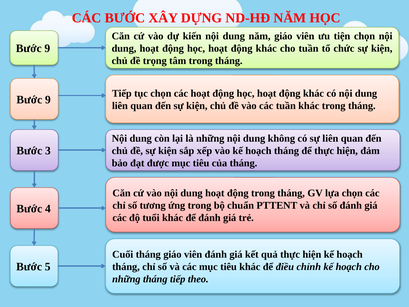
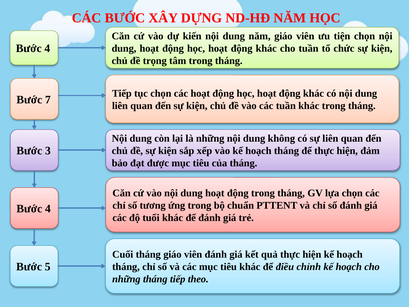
9: 9 -> 4 (47, 49)
9: 9 -> 7 (48, 100)
